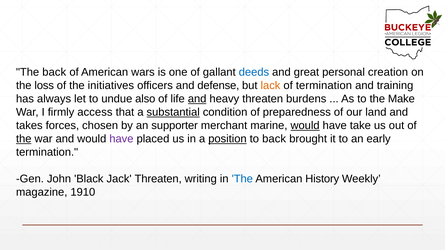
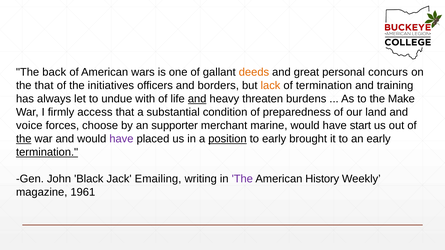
deeds colour: blue -> orange (254, 72)
creation: creation -> concurs (388, 72)
the loss: loss -> that (44, 86)
defense: defense -> borders (218, 86)
also: also -> with (145, 99)
substantial underline: present -> none (173, 112)
takes: takes -> voice (29, 126)
chosen: chosen -> choose (100, 126)
would underline: present -> none (305, 126)
take: take -> start (360, 126)
to back: back -> early (274, 139)
termination underline: none -> present (47, 152)
Jack Threaten: Threaten -> Emailing (158, 179)
The colour: blue -> purple (242, 179)
1910: 1910 -> 1961 (83, 192)
